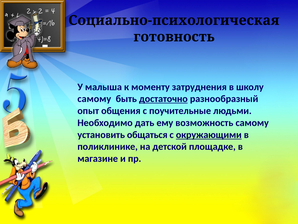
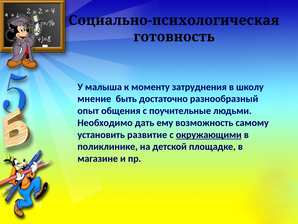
самому: самому -> мнение (94, 99)
достаточно underline: present -> none (163, 99)
общаться: общаться -> развитие (147, 134)
